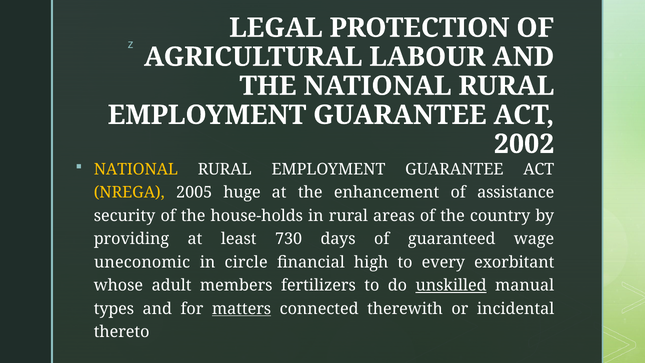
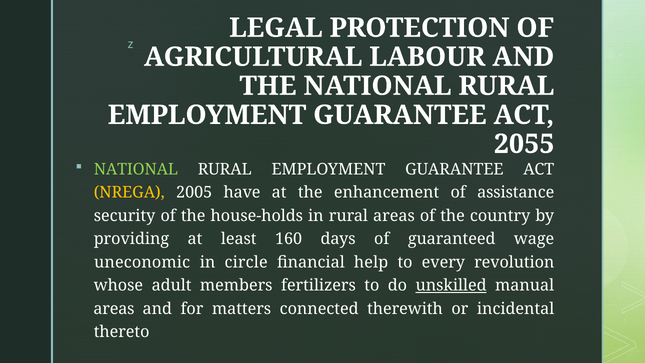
2002: 2002 -> 2055 (524, 144)
NATIONAL colour: yellow -> light green (136, 169)
huge: huge -> have (242, 193)
730: 730 -> 160 (289, 239)
high: high -> help (371, 262)
exorbitant: exorbitant -> revolution (514, 262)
types: types -> areas (114, 309)
matters underline: present -> none (242, 309)
